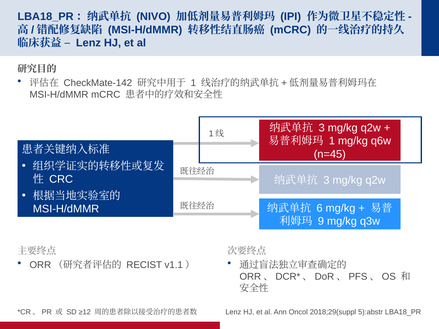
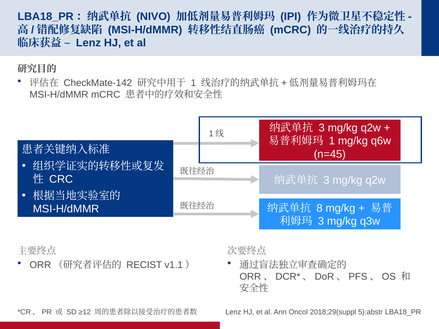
6: 6 -> 8 (319, 208)
9: 9 -> 3 (321, 221)
